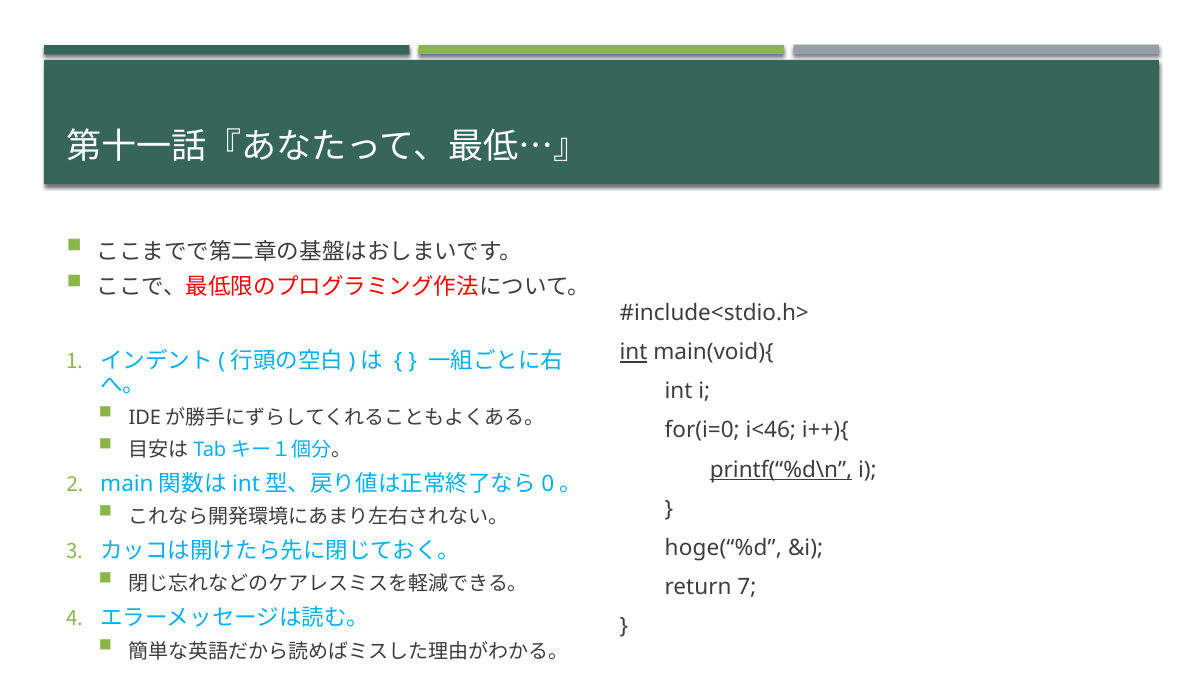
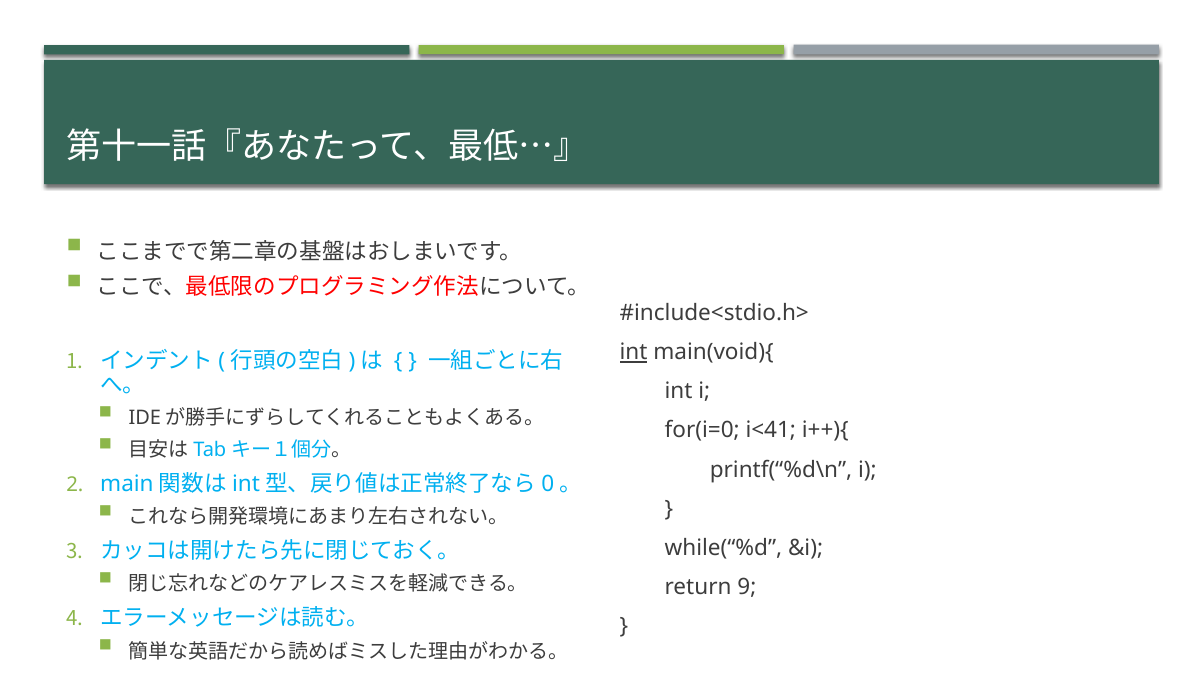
i<46: i<46 -> i<41 (771, 430)
printf(“%d\n underline: present -> none (781, 469)
hoge(“%d: hoge(“%d -> while(“%d (723, 548)
7: 7 -> 9 (747, 587)
